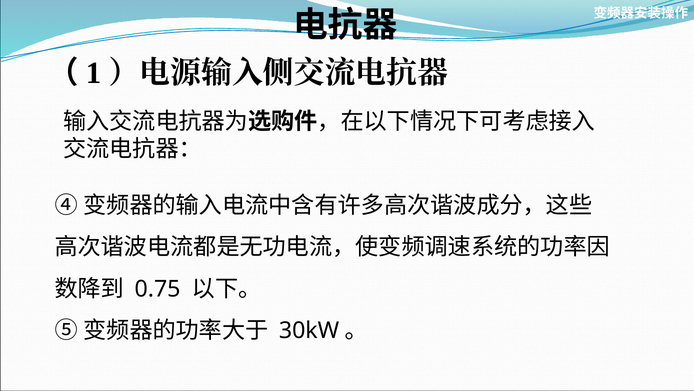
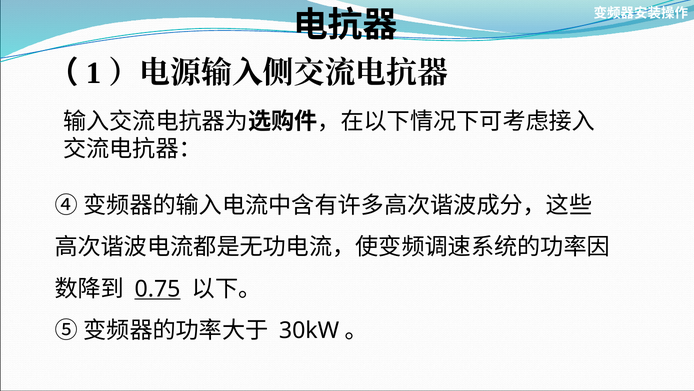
0.75 underline: none -> present (158, 289)
